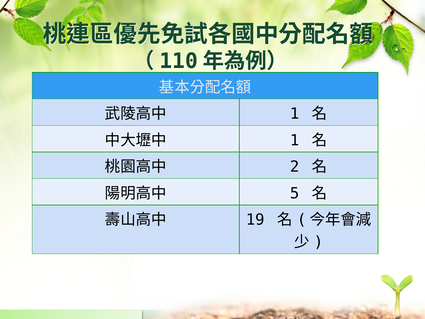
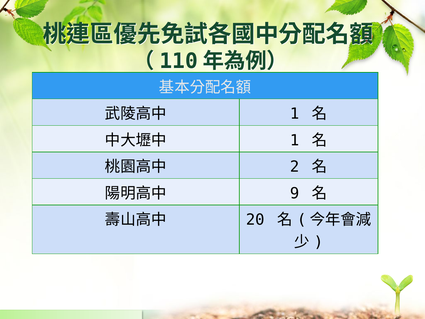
5: 5 -> 9 (295, 193)
19: 19 -> 20 (255, 220)
